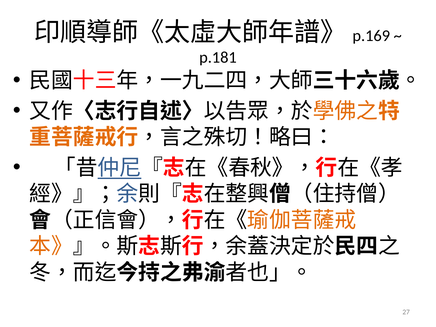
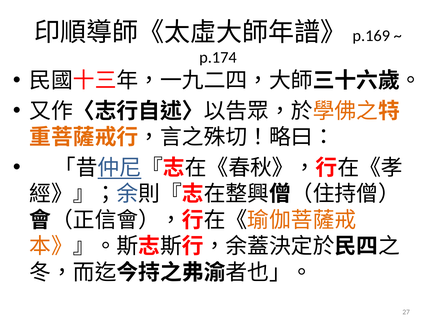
p.181: p.181 -> p.174 (218, 57)
